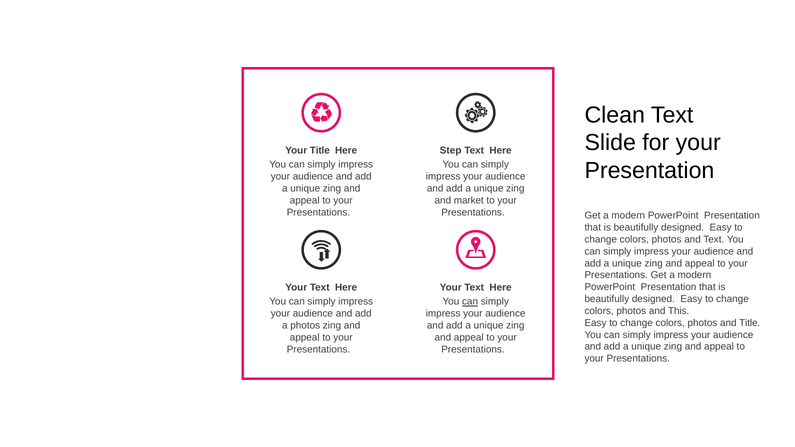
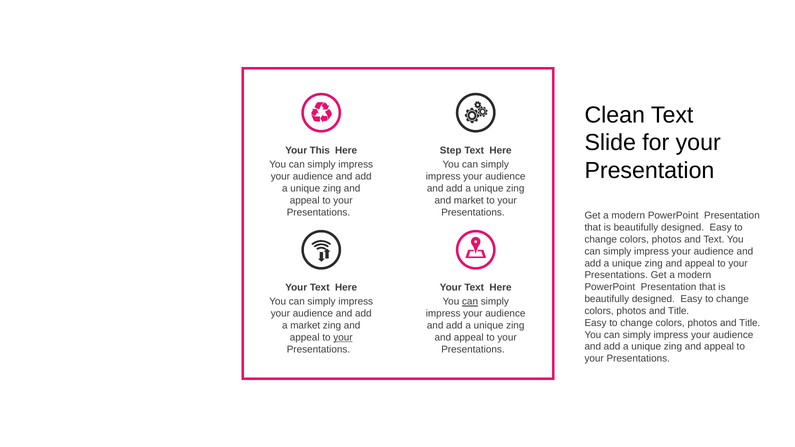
Your Title: Title -> This (320, 150)
This: This -> Title (679, 311)
a photos: photos -> market (305, 326)
your underline: none -> present (343, 338)
